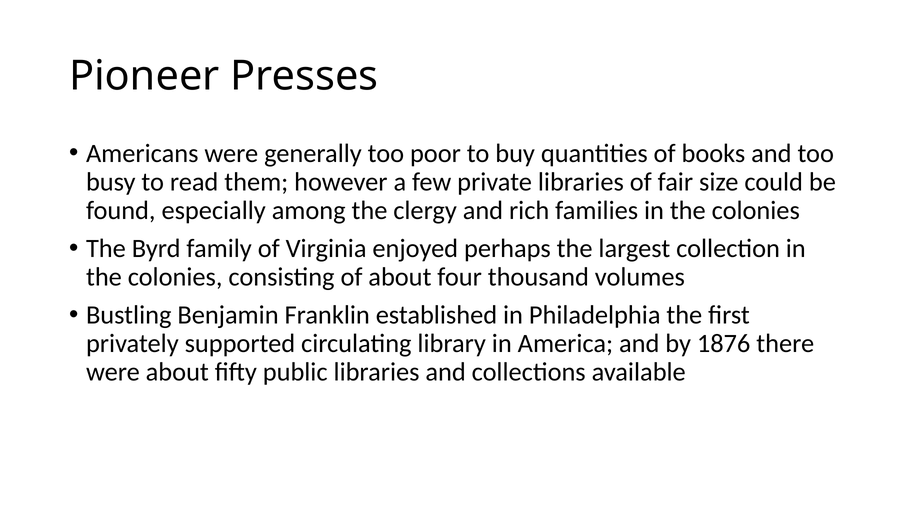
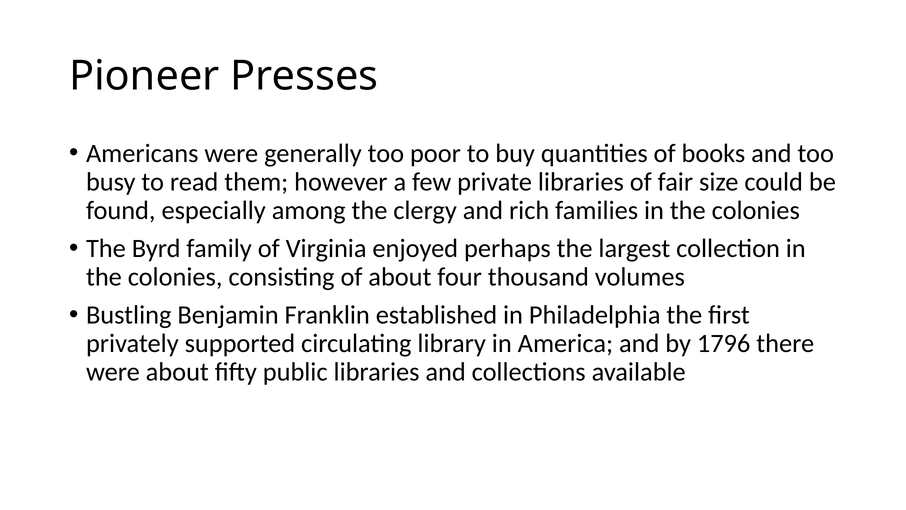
1876: 1876 -> 1796 (724, 343)
